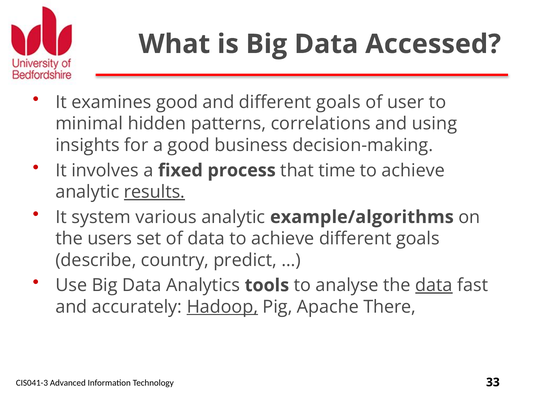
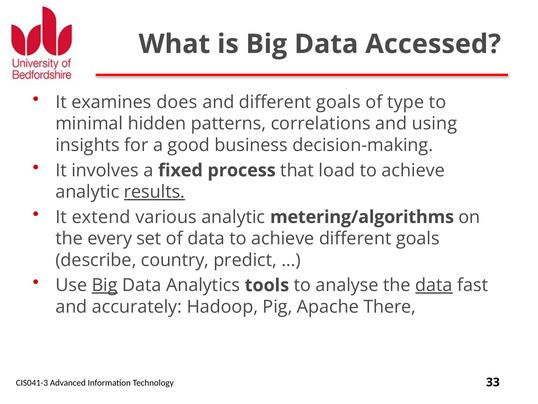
examines good: good -> does (177, 102)
user: user -> type (406, 102)
time: time -> load (337, 170)
system: system -> extend (101, 217)
example/algorithms: example/algorithms -> metering/algorithms (362, 217)
users: users -> every (110, 238)
Big underline: none -> present (105, 285)
Hadoop underline: present -> none (222, 306)
